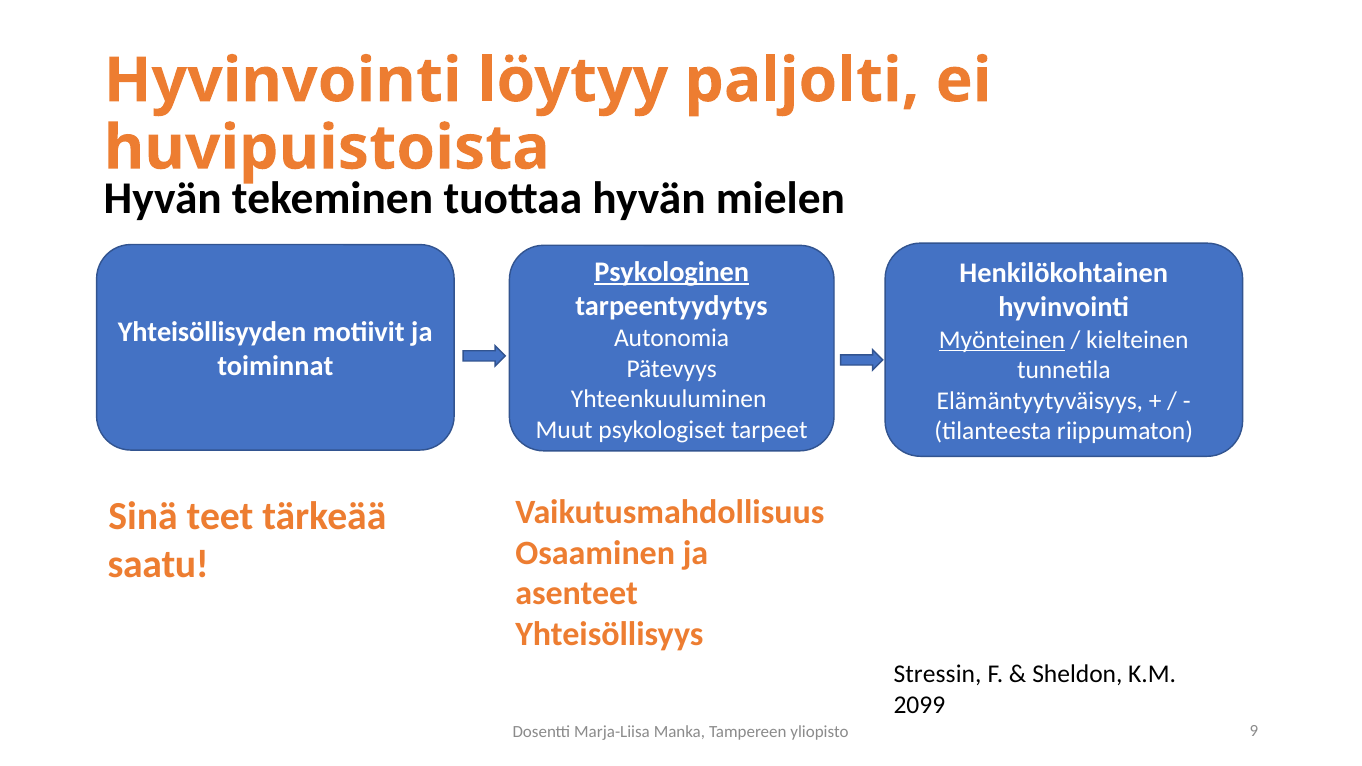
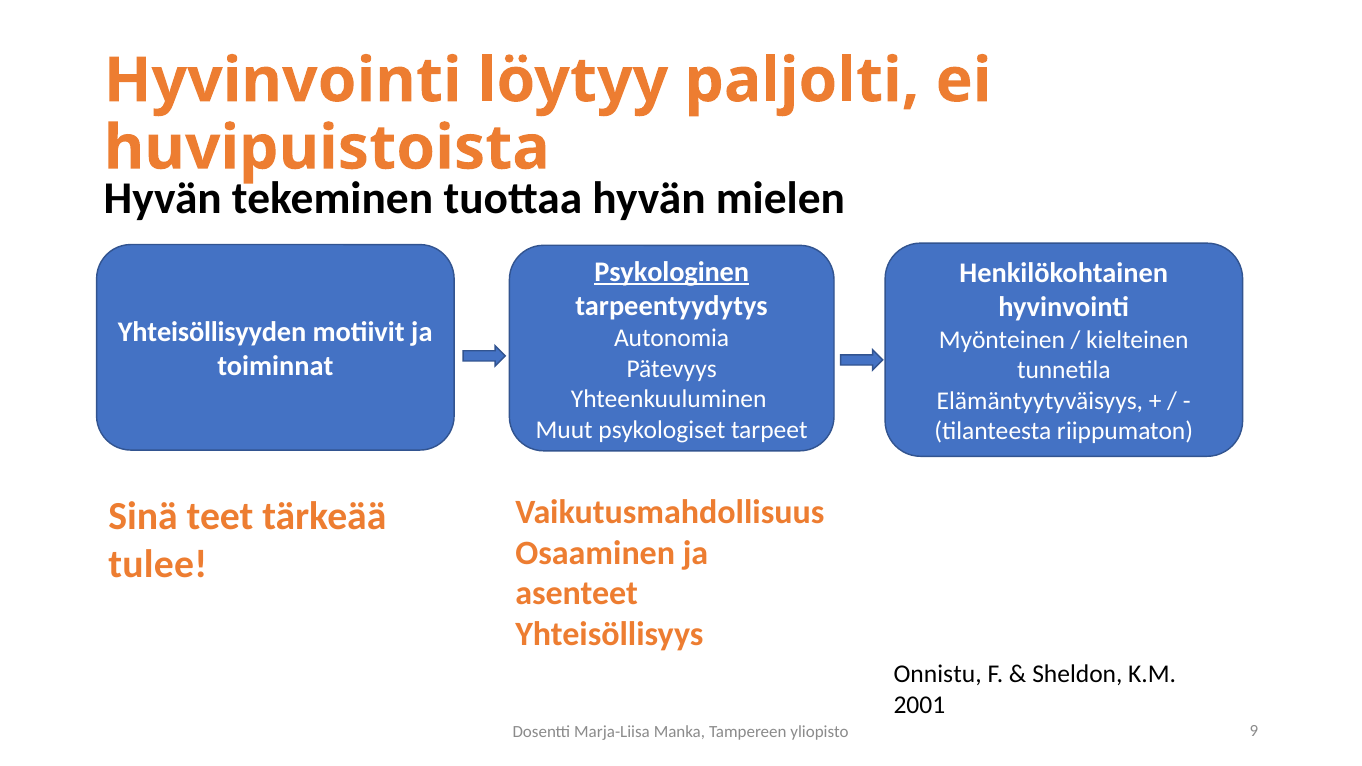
Myönteinen underline: present -> none (1002, 340)
saatu: saatu -> tulee (158, 565)
Stressin: Stressin -> Onnistu (938, 674)
2099: 2099 -> 2001 (919, 705)
